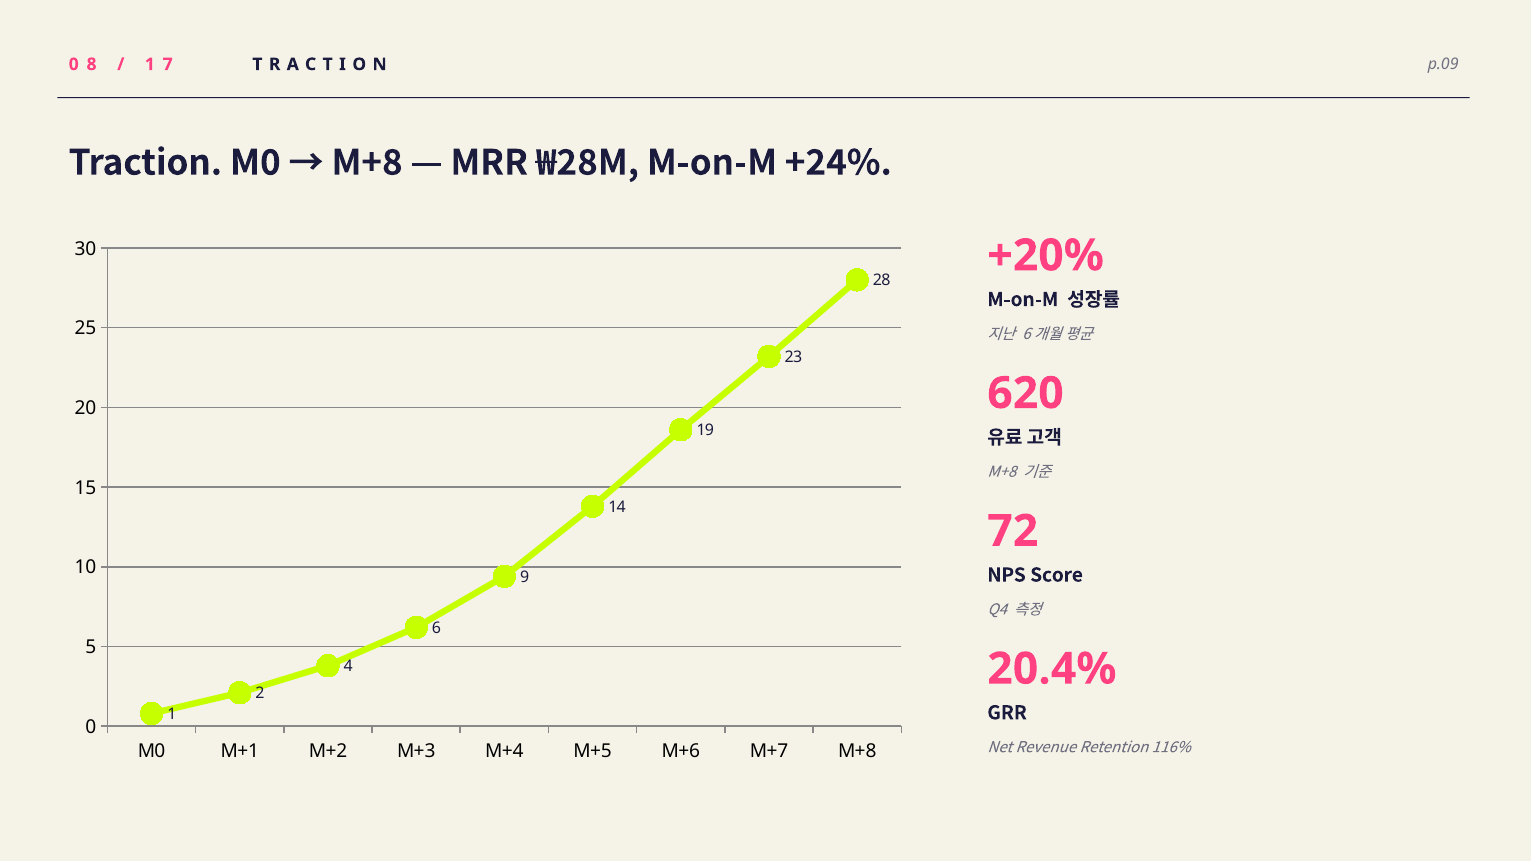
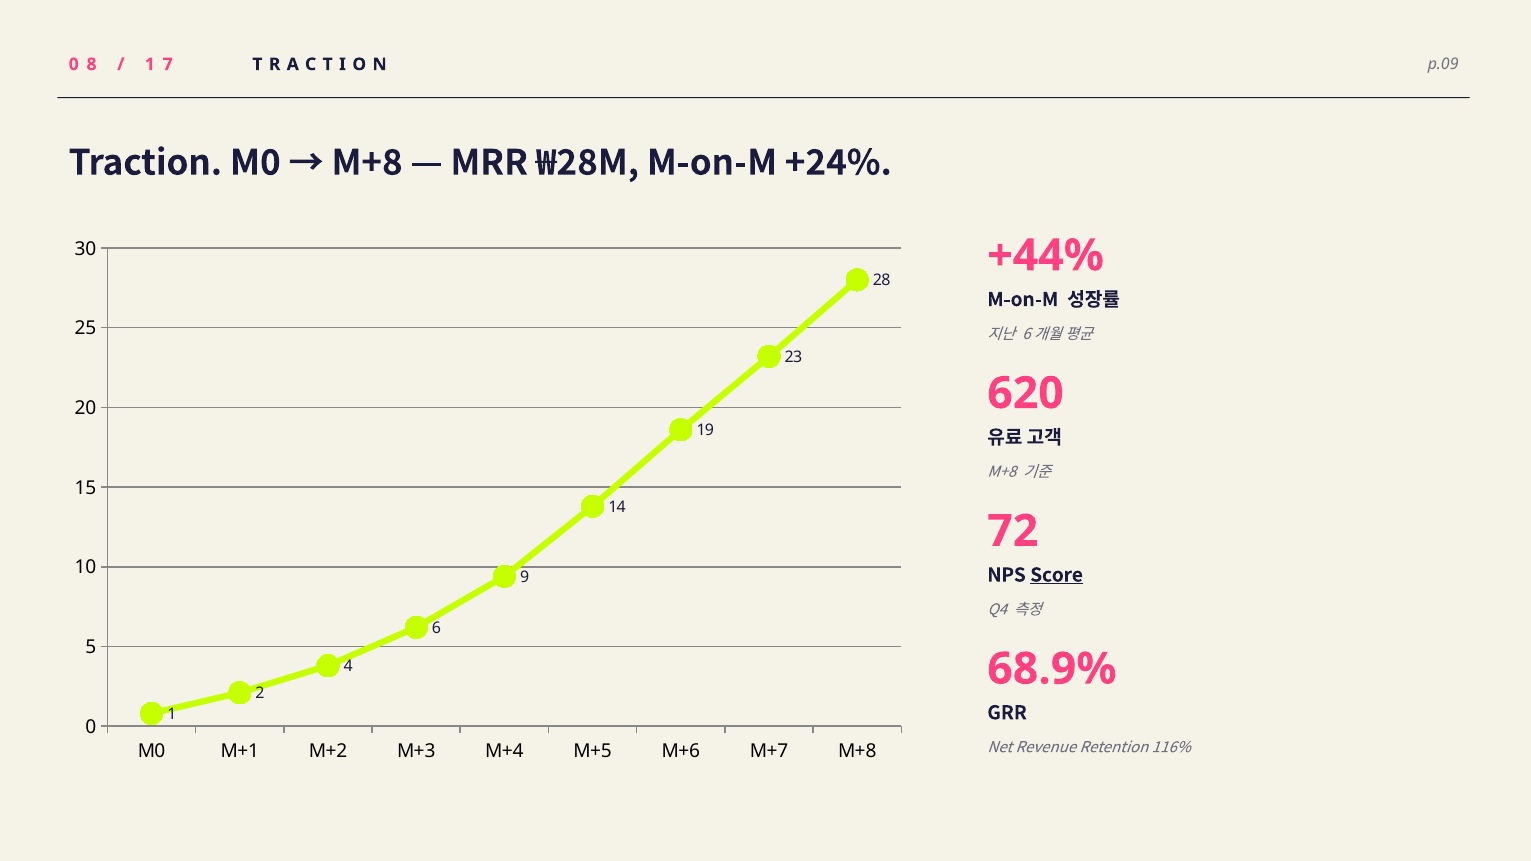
+20%: +20% -> +44% (1046, 256)
Score underline: none -> present (1057, 575)
20.4%: 20.4% -> 68.9% (1052, 669)
